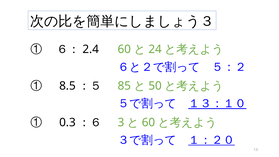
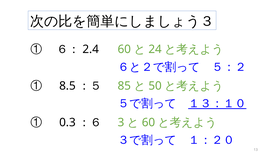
１：２０ underline: present -> none (211, 140)
